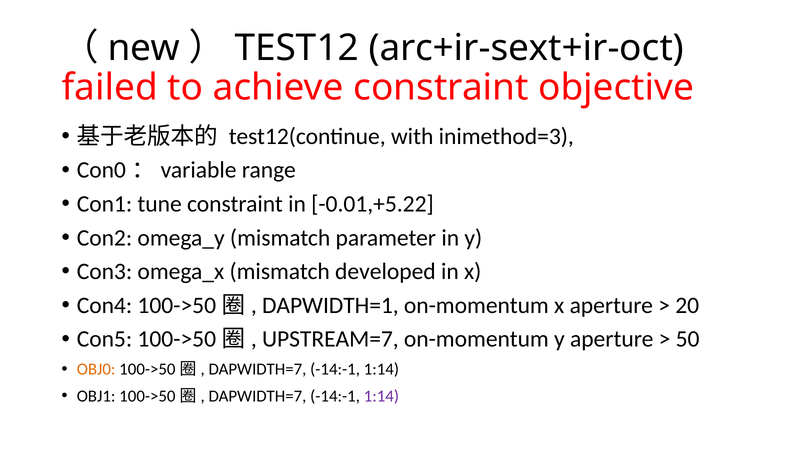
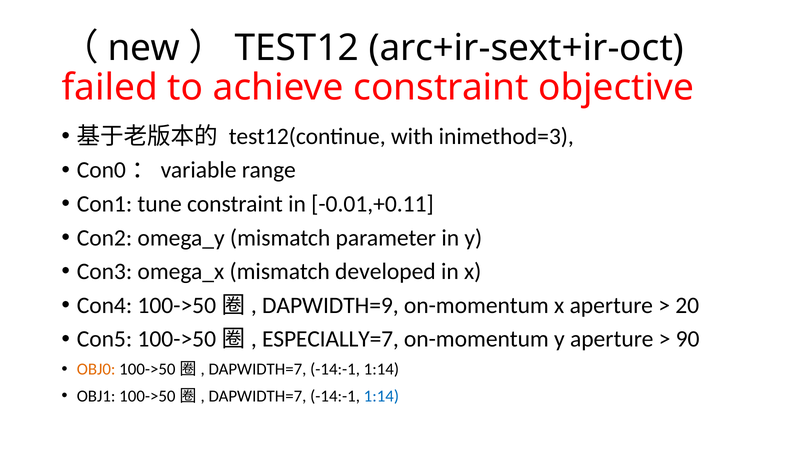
-0.01,+5.22: -0.01,+5.22 -> -0.01,+0.11 (372, 204)
DAPWIDTH=1: DAPWIDTH=1 -> DAPWIDTH=9 (330, 306)
UPSTREAM=7: UPSTREAM=7 -> ESPECIALLY=7 (330, 340)
50: 50 -> 90 (688, 340)
1:14 colour: purple -> blue (381, 396)
